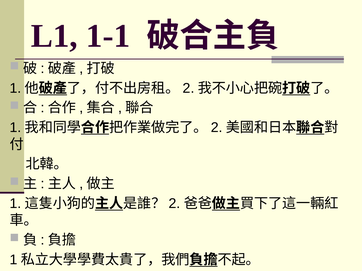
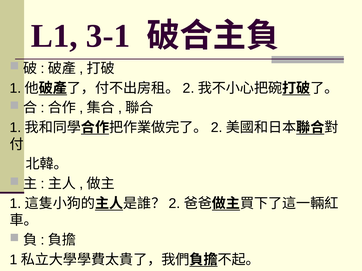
1-1: 1-1 -> 3-1 (108, 36)
